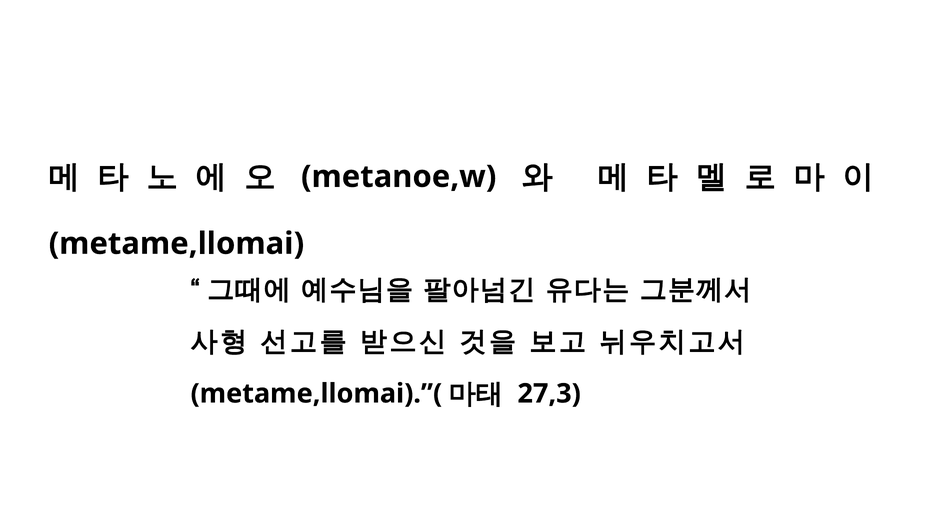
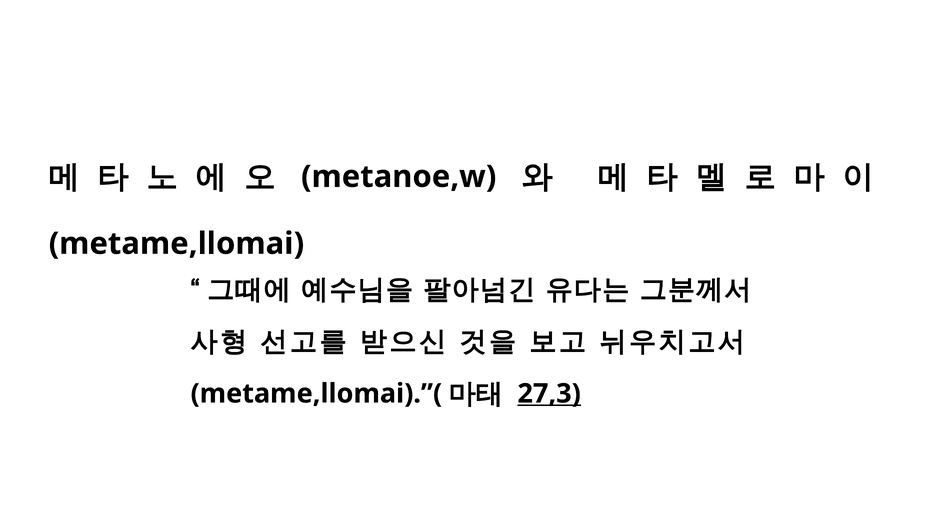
27,3 underline: none -> present (549, 394)
